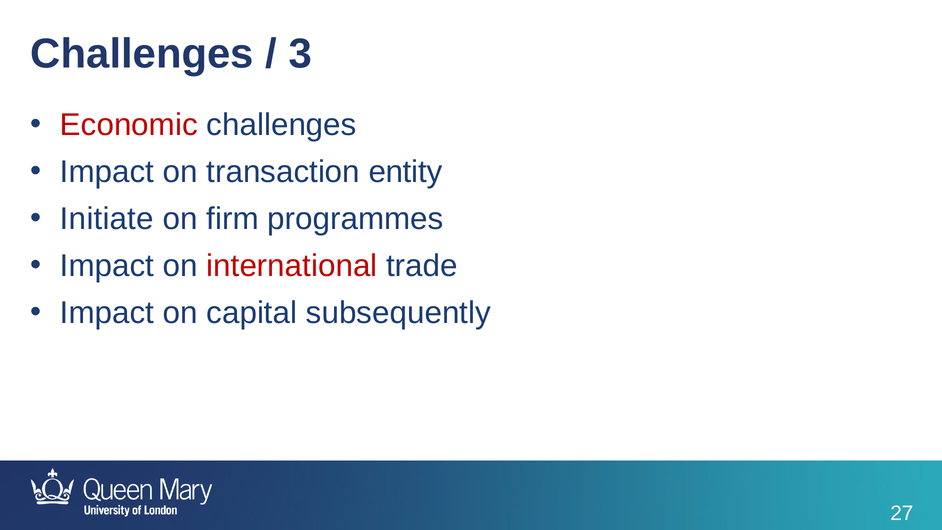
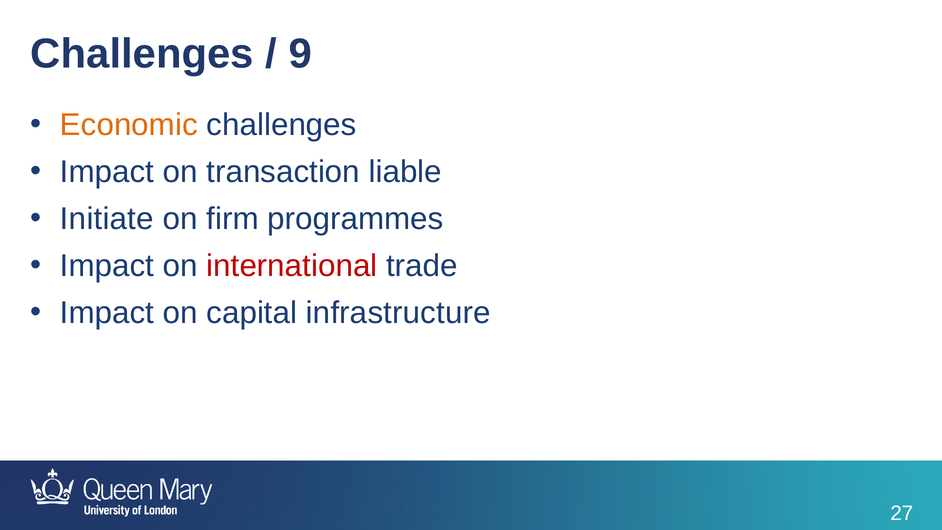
3: 3 -> 9 (300, 54)
Economic colour: red -> orange (129, 125)
entity: entity -> liable (405, 172)
subsequently: subsequently -> infrastructure (398, 313)
